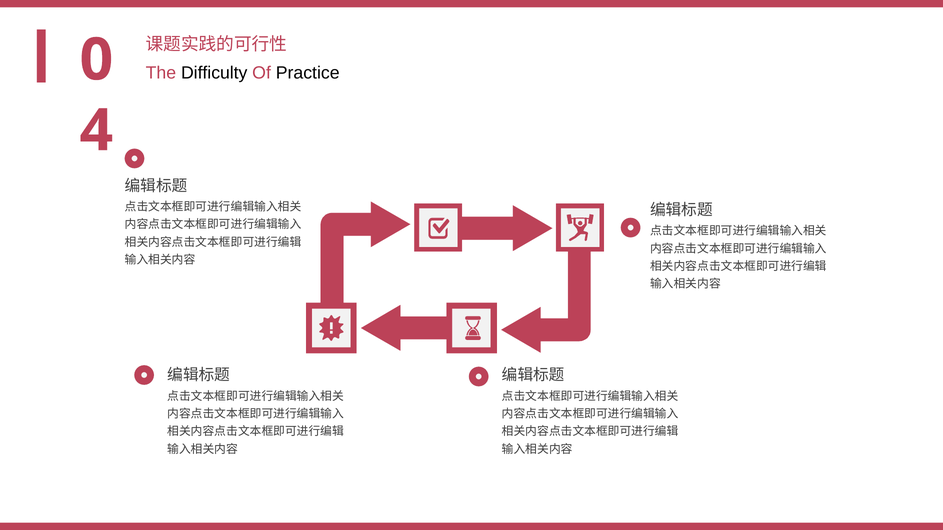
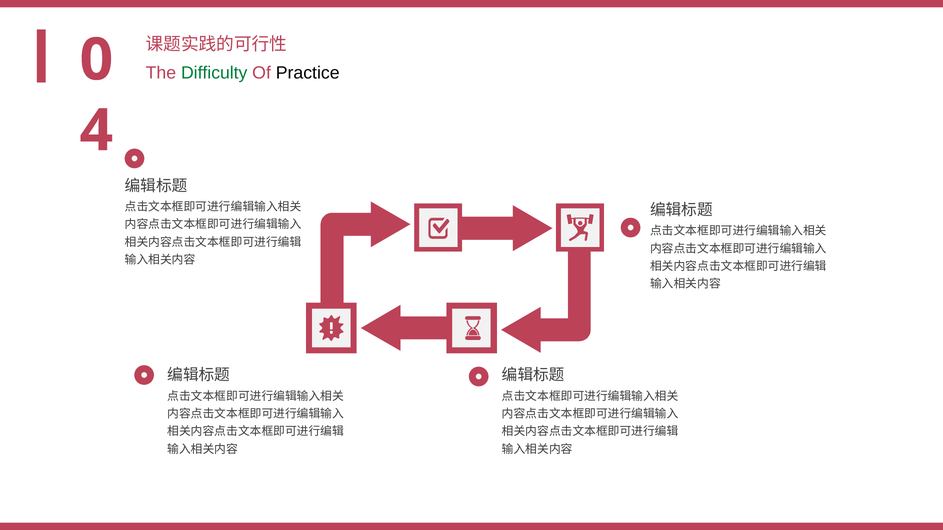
Difficulty colour: black -> green (214, 73)
